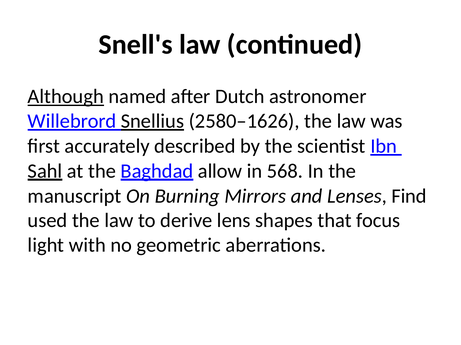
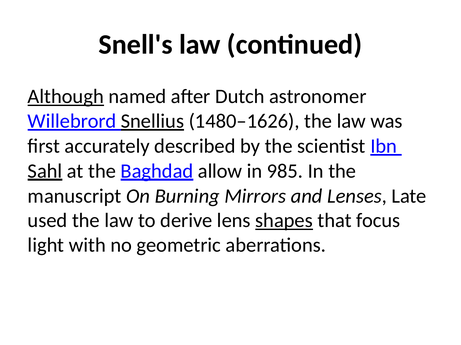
2580–1626: 2580–1626 -> 1480–1626 (244, 121)
568: 568 -> 985 (285, 171)
Find: Find -> Late (409, 196)
shapes underline: none -> present (284, 221)
